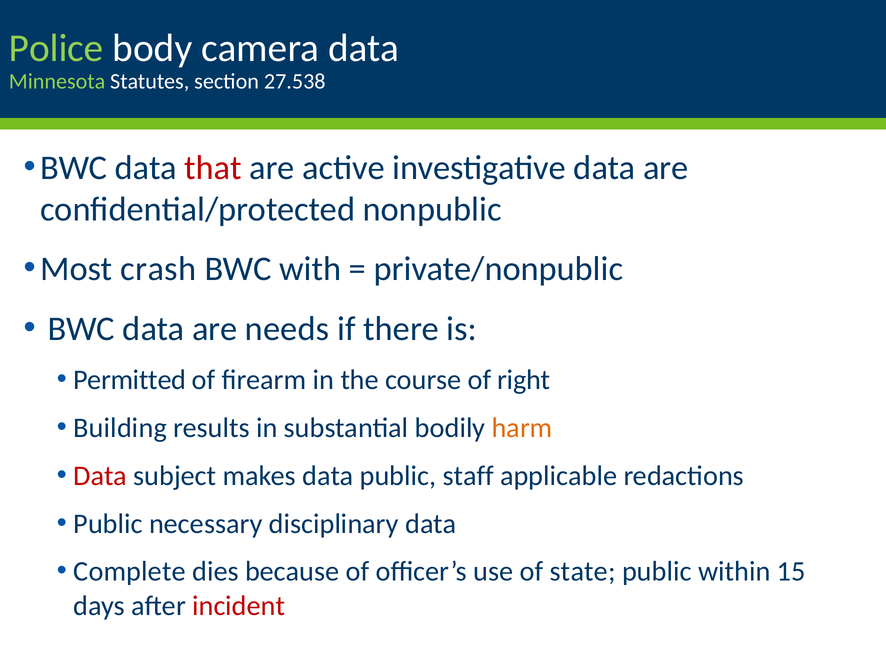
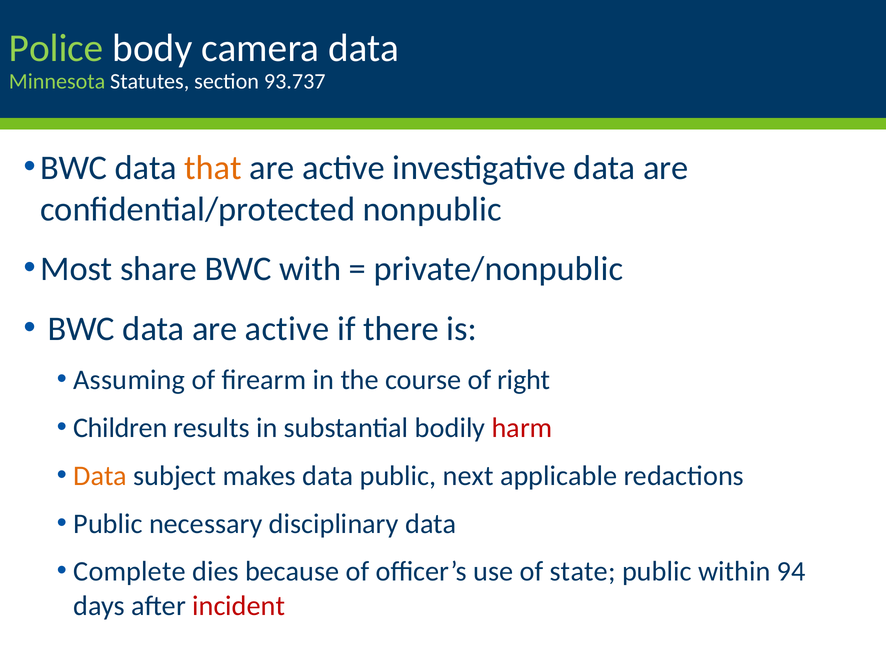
27.538: 27.538 -> 93.737 (295, 82)
that colour: red -> orange (213, 168)
crash: crash -> share (159, 269)
data are needs: needs -> active (287, 329)
Permitted: Permitted -> Assuming (129, 380)
Building: Building -> Children (120, 428)
harm colour: orange -> red (522, 428)
Data colour: red -> orange (100, 475)
staff: staff -> next (468, 475)
15: 15 -> 94 (791, 571)
